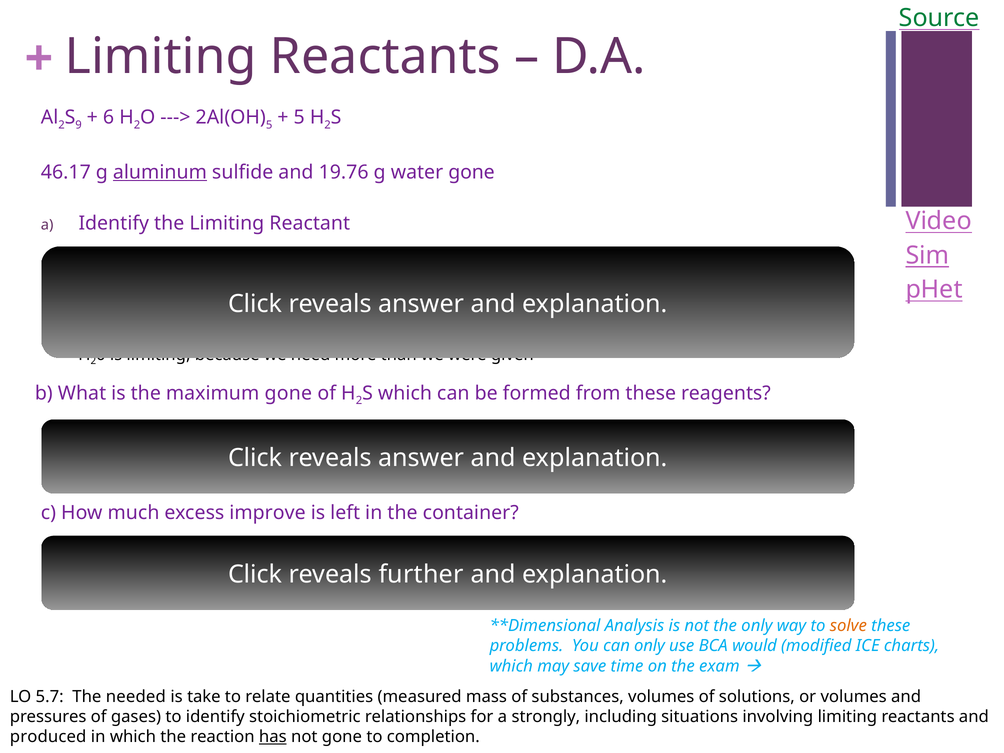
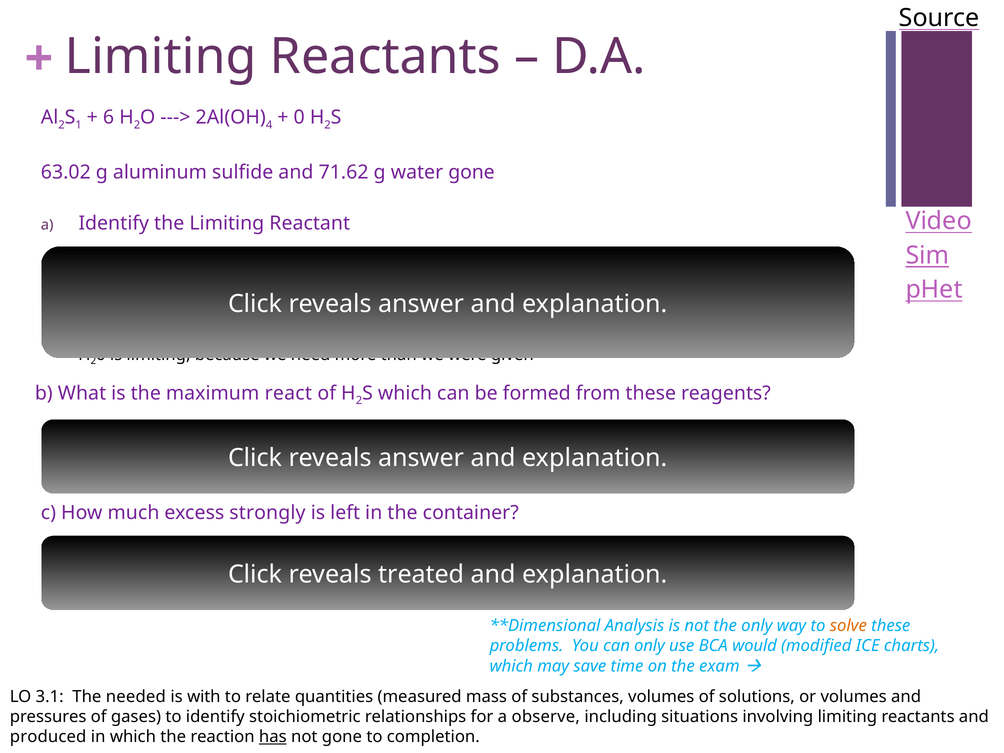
Source colour: green -> black (939, 18)
9: 9 -> 1 (79, 125)
5: 5 -> 4 (269, 125)
5: 5 -> 0 (299, 118)
46.17: 46.17 -> 63.02 (66, 172)
aluminum underline: present -> none (160, 172)
19.76: 19.76 -> 71.62 (344, 172)
maximum gone: gone -> react (288, 393)
improve: improve -> strongly (267, 513)
further: further -> treated (421, 574)
5.7: 5.7 -> 3.1 (50, 697)
take: take -> with (204, 697)
strongly: strongly -> observe (546, 717)
